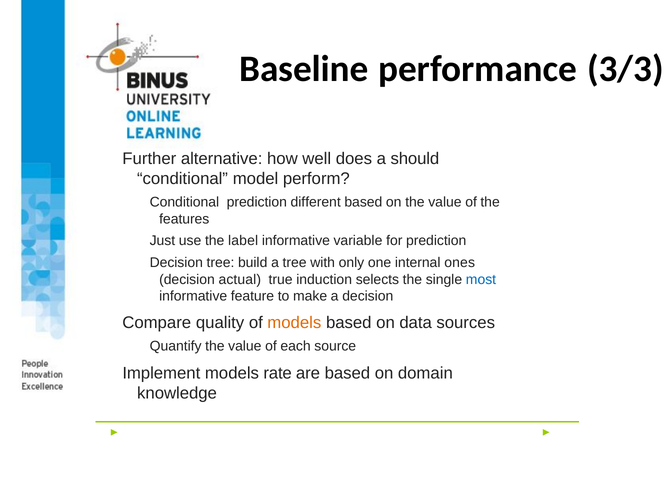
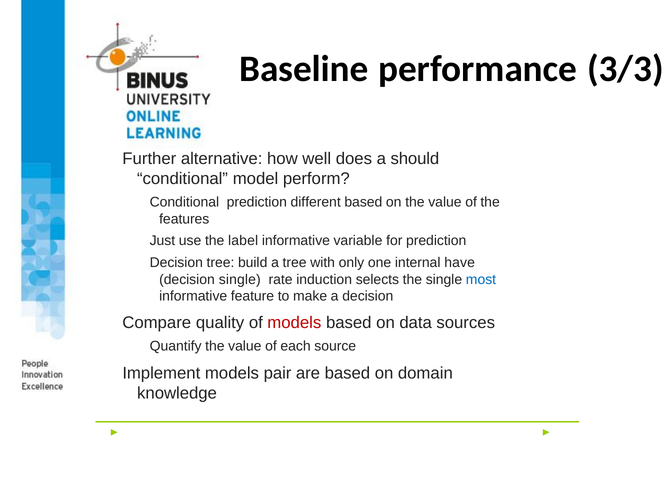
ones: ones -> have (460, 262)
decision actual: actual -> single (240, 279)
true: true -> rate (281, 279)
models colour: orange -> red (294, 322)
rate: rate -> pair (278, 372)
